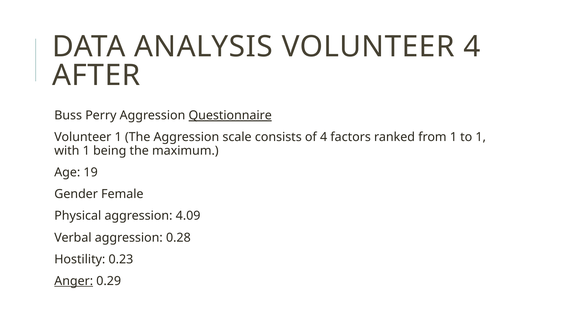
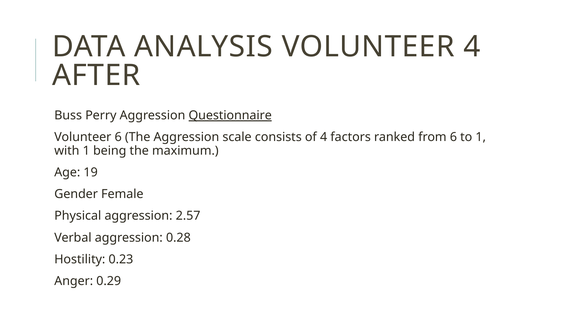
Volunteer 1: 1 -> 6 (118, 137)
from 1: 1 -> 6 (453, 137)
4.09: 4.09 -> 2.57 (188, 216)
Anger underline: present -> none (74, 282)
